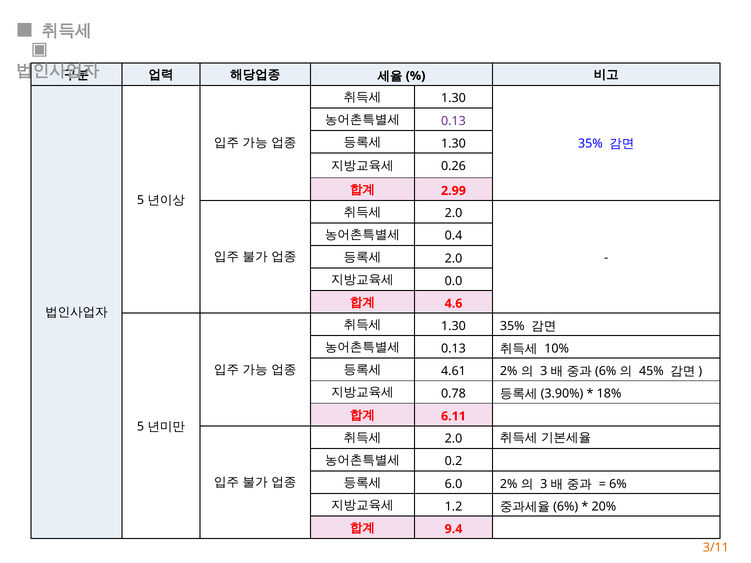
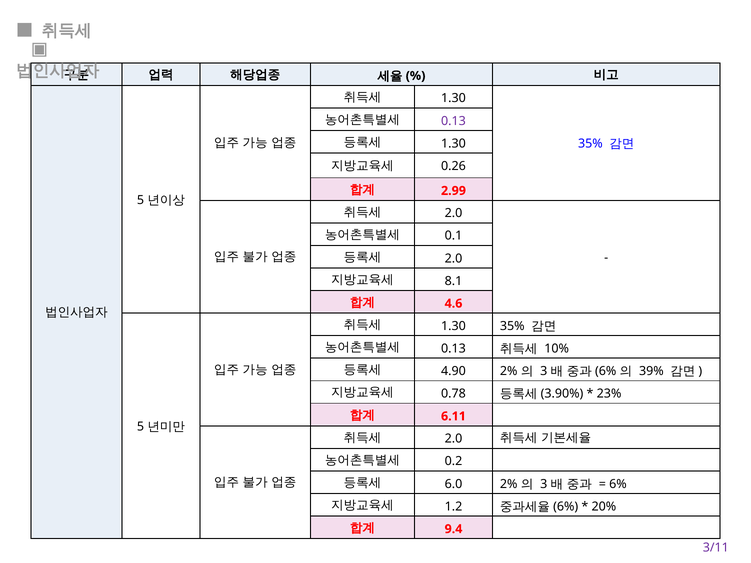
0.4: 0.4 -> 0.1 (453, 236)
0.0: 0.0 -> 8.1 (453, 281)
4.61: 4.61 -> 4.90 (453, 371)
45%: 45% -> 39% (651, 371)
18%: 18% -> 23% (609, 394)
3/11 colour: orange -> purple (716, 548)
